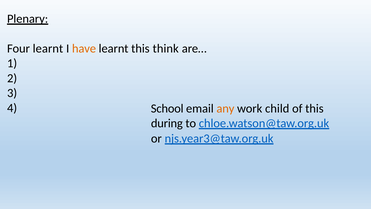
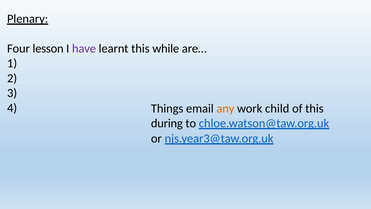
Four learnt: learnt -> lesson (48, 48)
have colour: orange -> purple (84, 48)
think: think -> while (166, 48)
School: School -> Things (167, 108)
